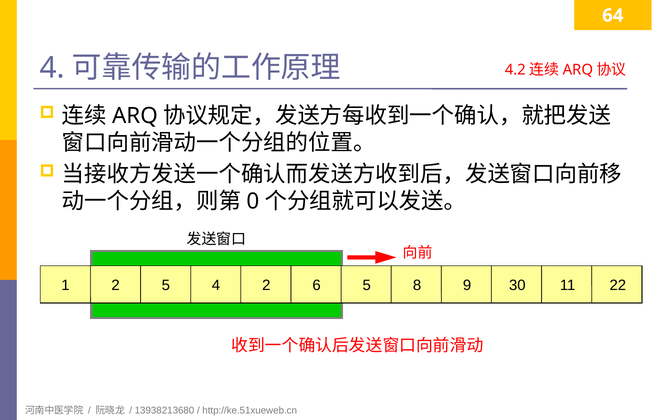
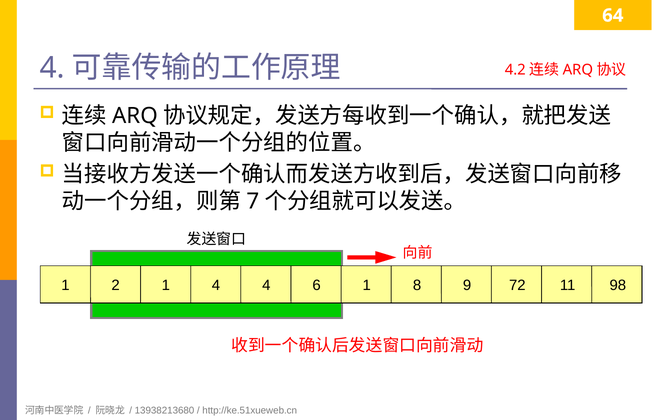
0: 0 -> 7 (253, 201)
2 5: 5 -> 1 (166, 286)
4 2: 2 -> 4 (266, 286)
6 5: 5 -> 1 (367, 286)
30: 30 -> 72 (517, 286)
22: 22 -> 98 (618, 286)
